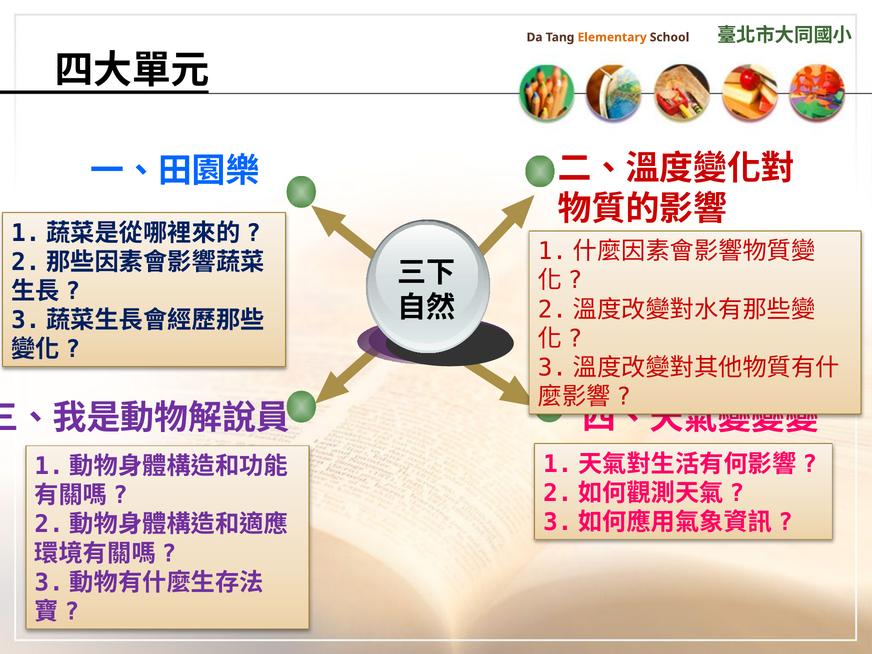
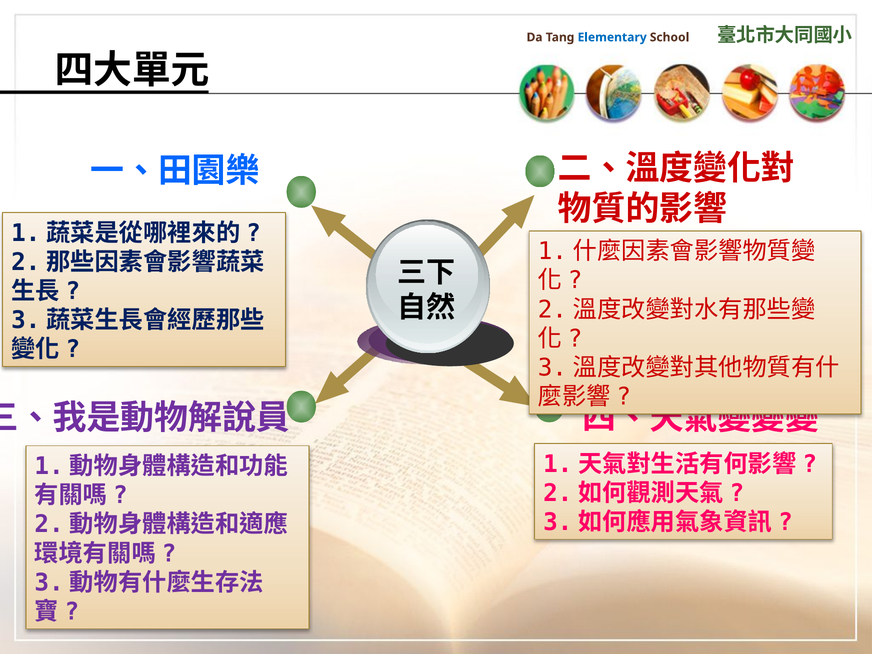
Elementary colour: orange -> blue (612, 37)
